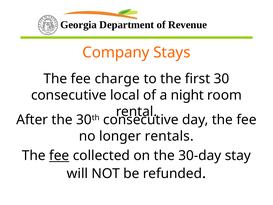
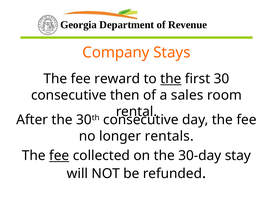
charge: charge -> reward (117, 79)
the underline: none -> present (171, 79)
local: local -> then (125, 95)
night: night -> sales (187, 95)
